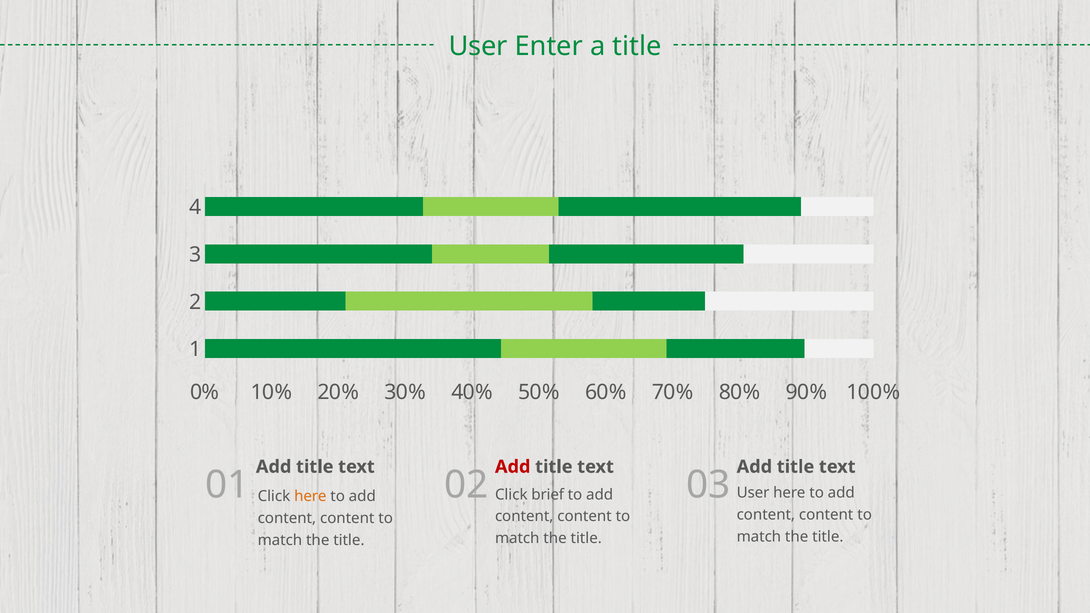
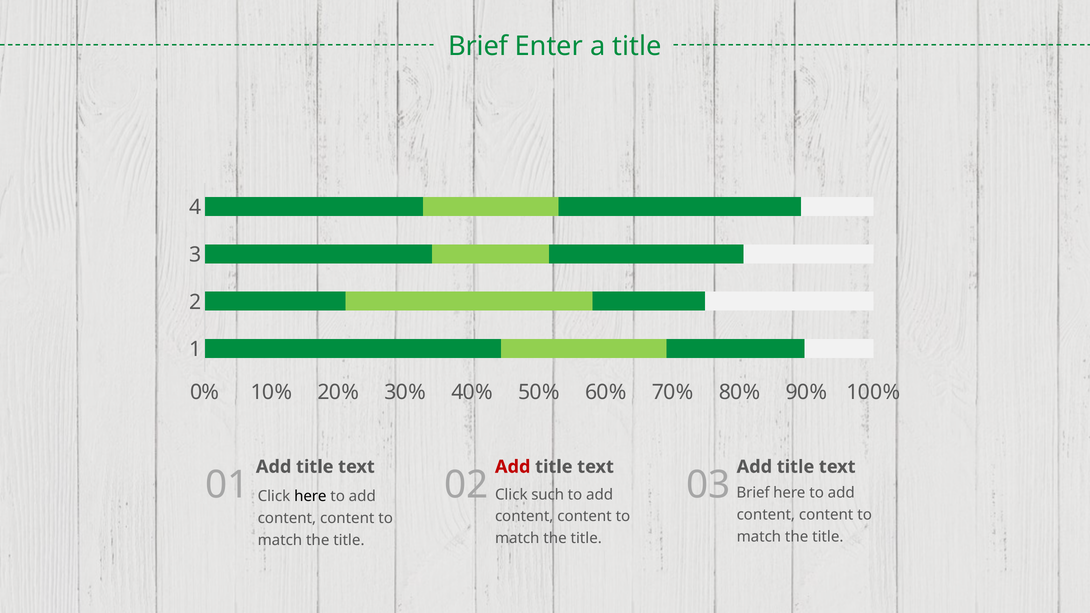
User: User -> Brief (478, 46)
here colour: orange -> black (310, 497)
brief: brief -> such (548, 495)
03 User: User -> Brief (753, 493)
